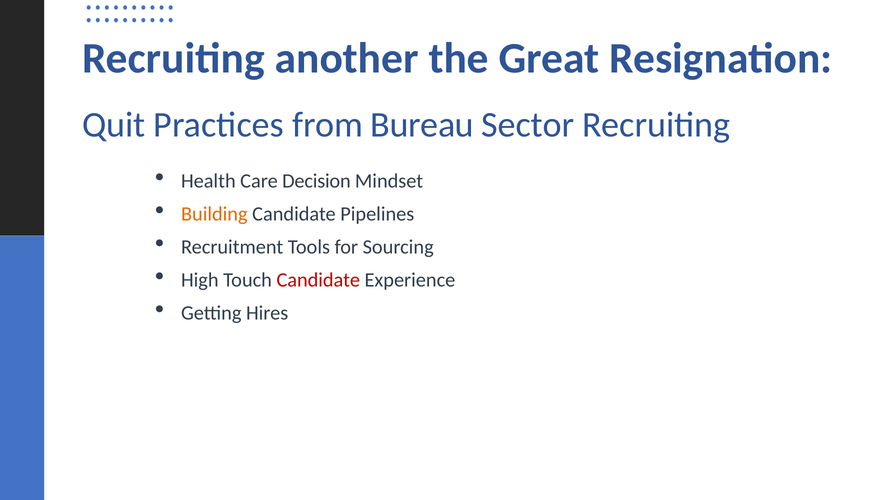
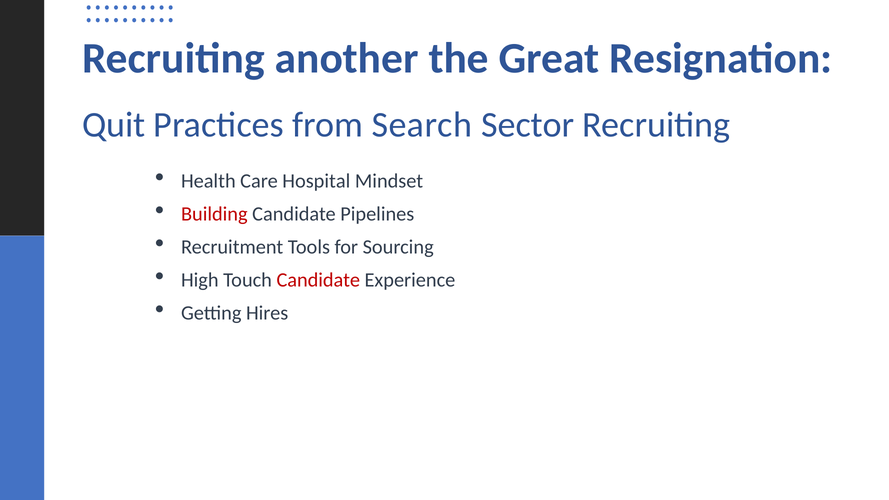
Bureau: Bureau -> Search (422, 125)
Decision: Decision -> Hospital (316, 181)
Building colour: orange -> red (214, 214)
